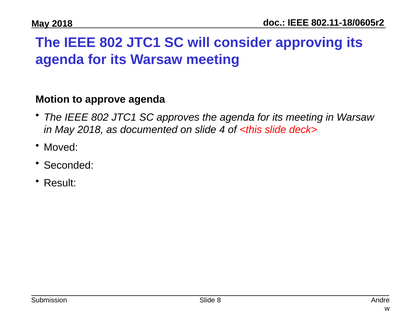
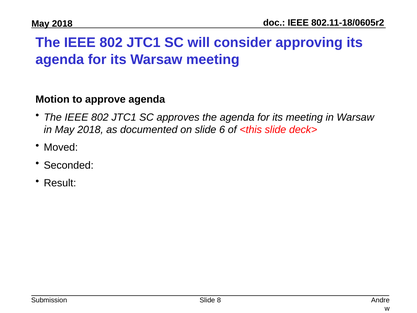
4: 4 -> 6 (222, 130)
